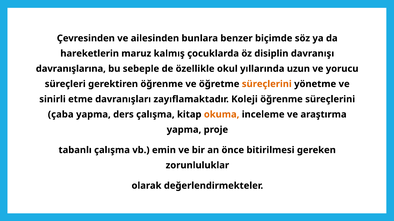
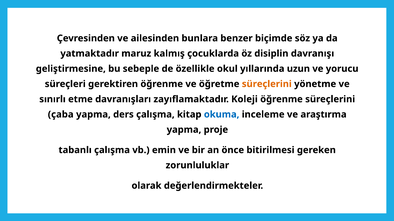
hareketlerin: hareketlerin -> yatmaktadır (90, 54)
davranışlarına: davranışlarına -> geliştirmesine (71, 69)
sinirli: sinirli -> sınırlı (52, 99)
okuma colour: orange -> blue (222, 115)
